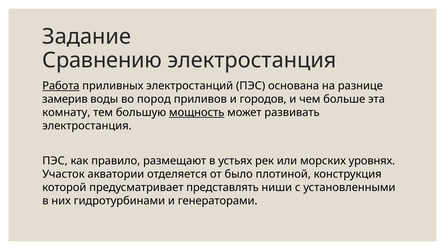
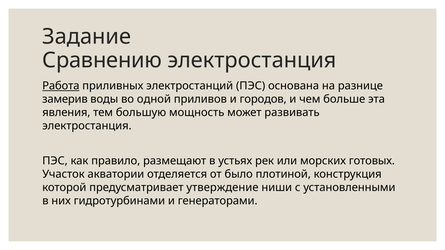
пород: пород -> одной (154, 99)
комнату: комнату -> явления (66, 113)
мощность underline: present -> none (197, 113)
уровнях: уровнях -> готовых (372, 161)
представлять: представлять -> утверждение (222, 188)
